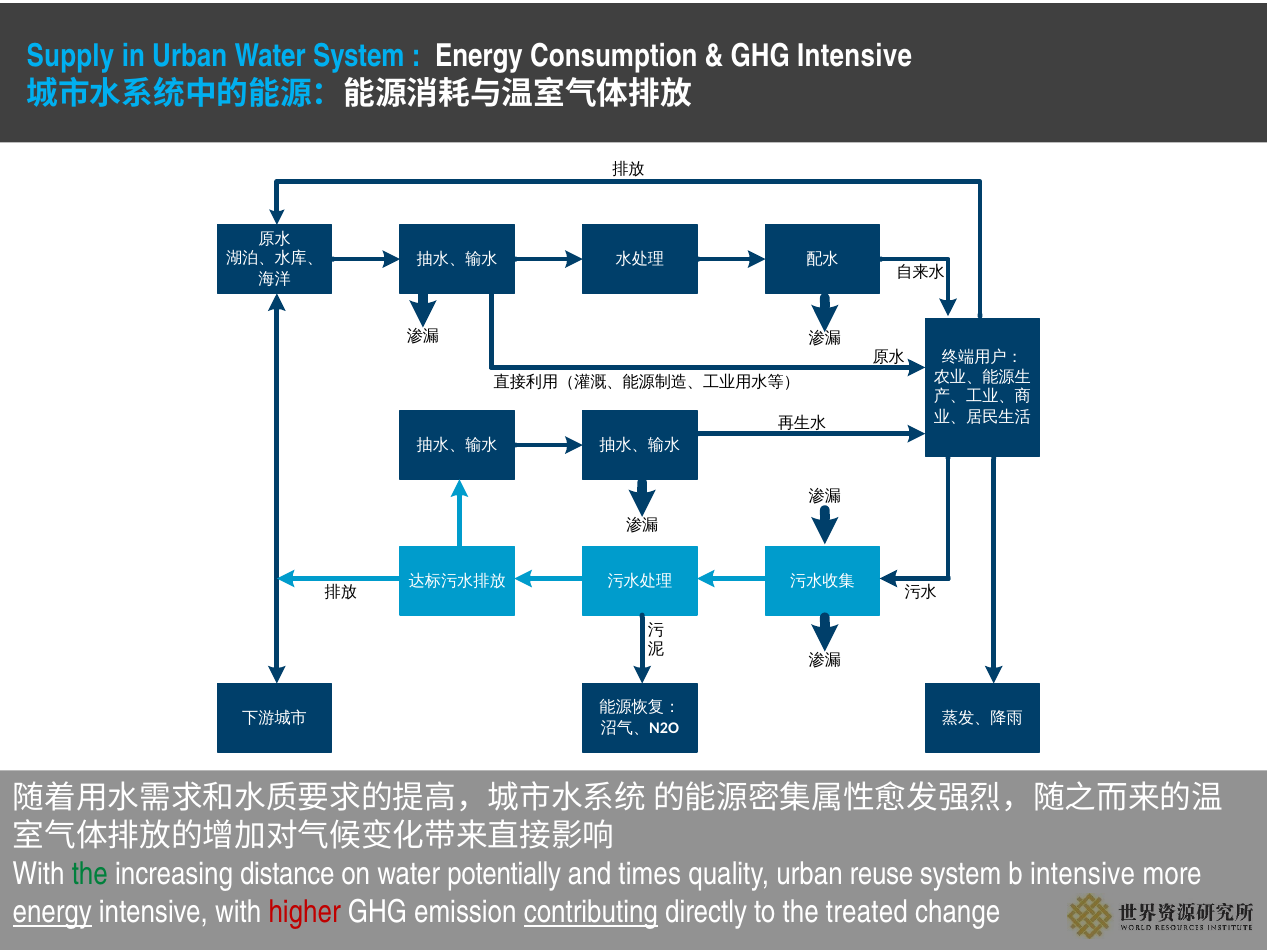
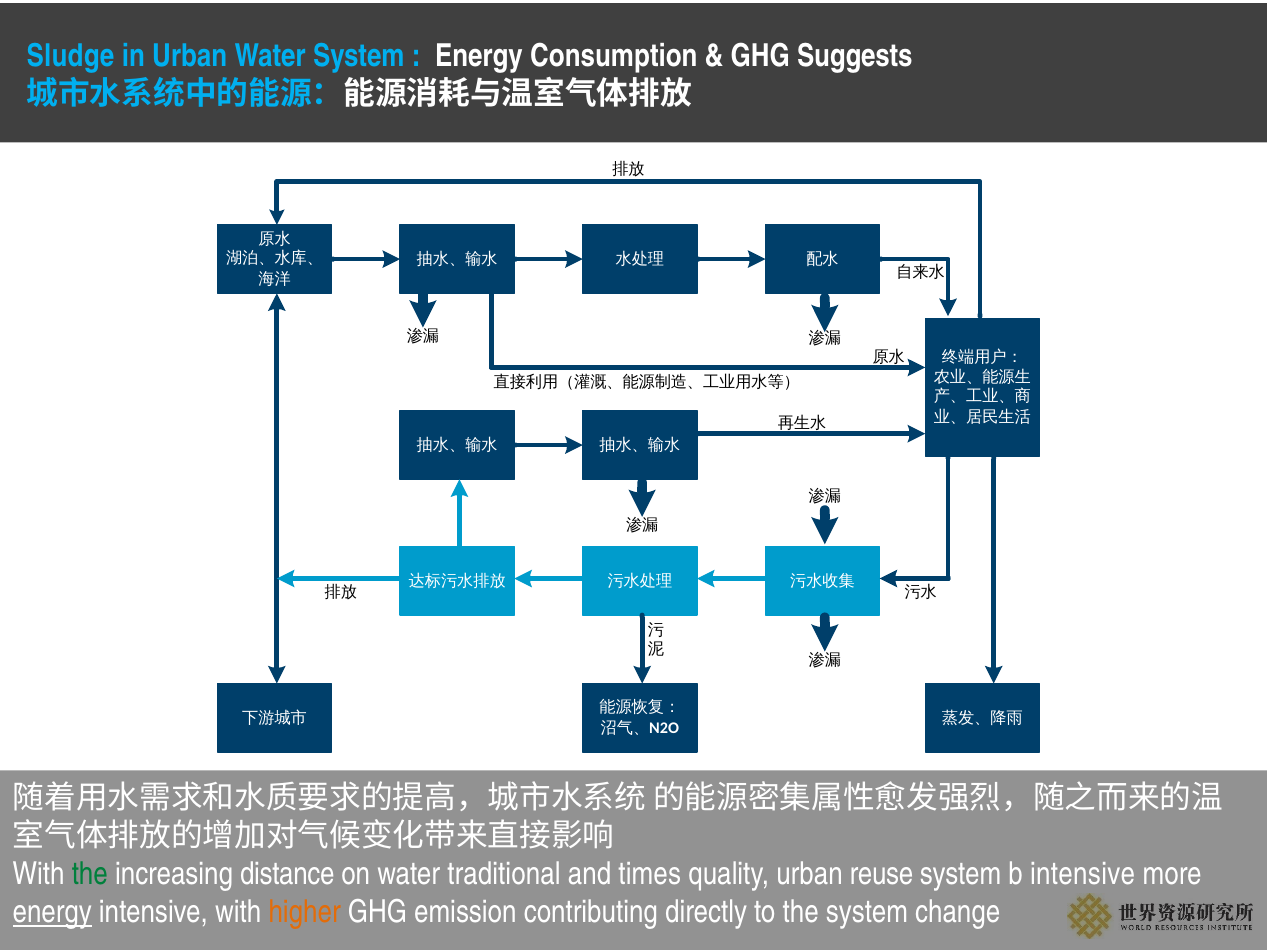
Supply: Supply -> Sludge (70, 56)
GHG Intensive: Intensive -> Suggests (855, 56)
potentially: potentially -> traditional (504, 874)
higher colour: red -> orange (305, 912)
contributing underline: present -> none (591, 912)
the treated: treated -> system (867, 912)
